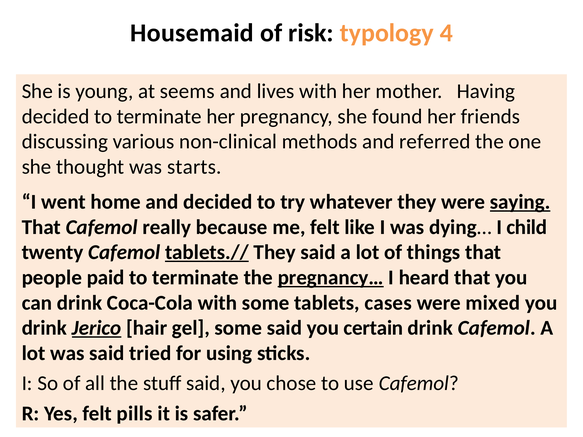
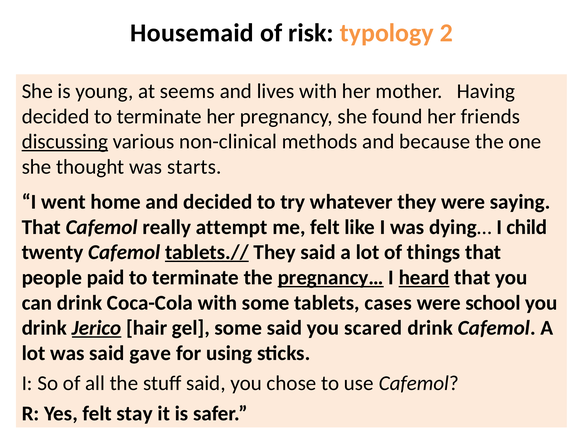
4: 4 -> 2 (446, 33)
discussing underline: none -> present (65, 142)
referred: referred -> because (435, 142)
saying underline: present -> none (520, 202)
because: because -> attempt (232, 227)
heard underline: none -> present (424, 278)
mixed: mixed -> school (493, 303)
certain: certain -> scared (373, 328)
tried: tried -> gave (150, 353)
pills: pills -> stay (135, 414)
